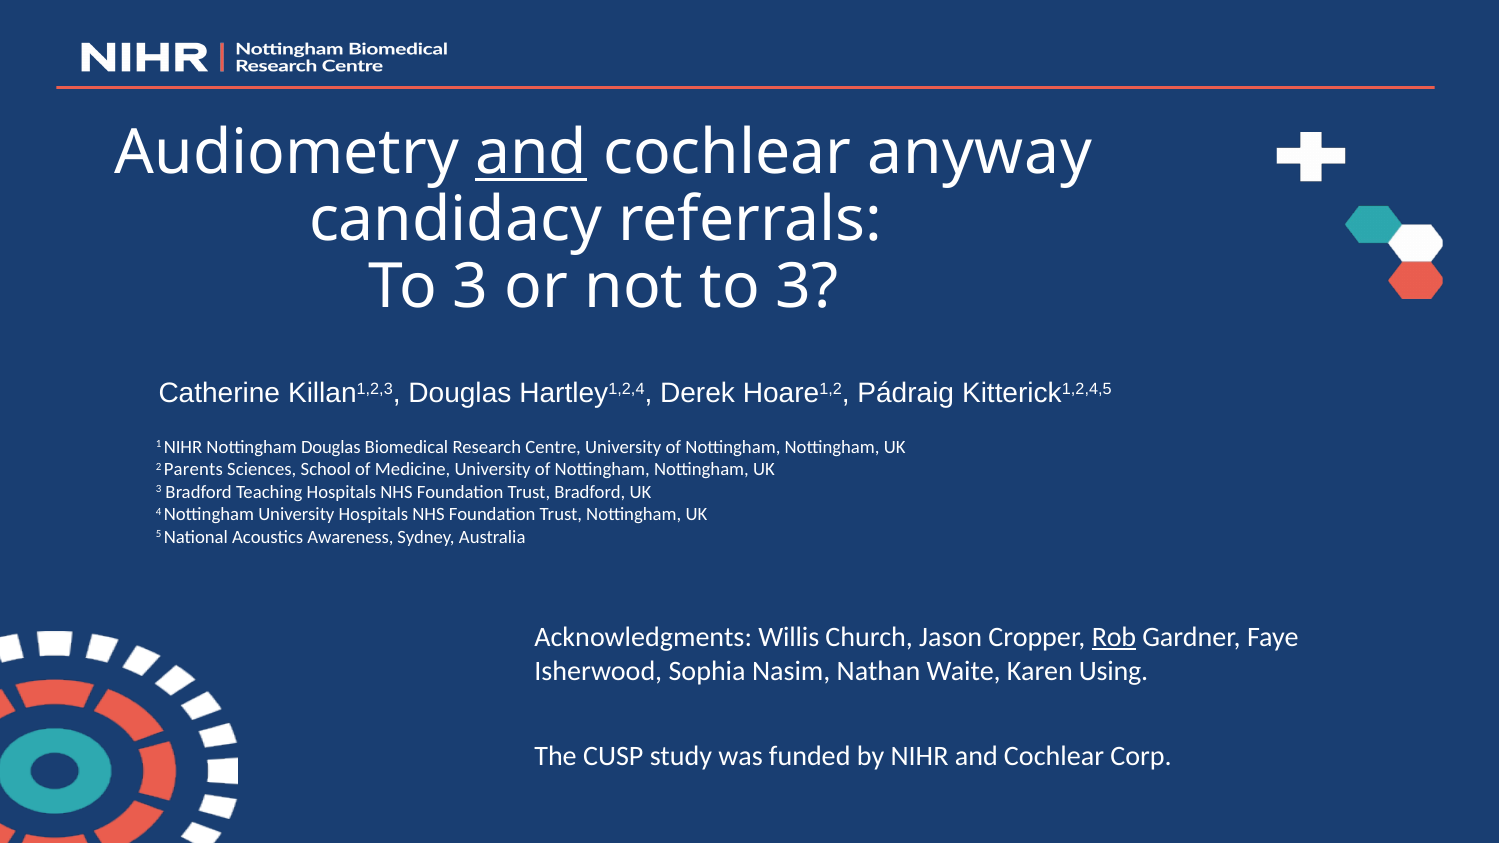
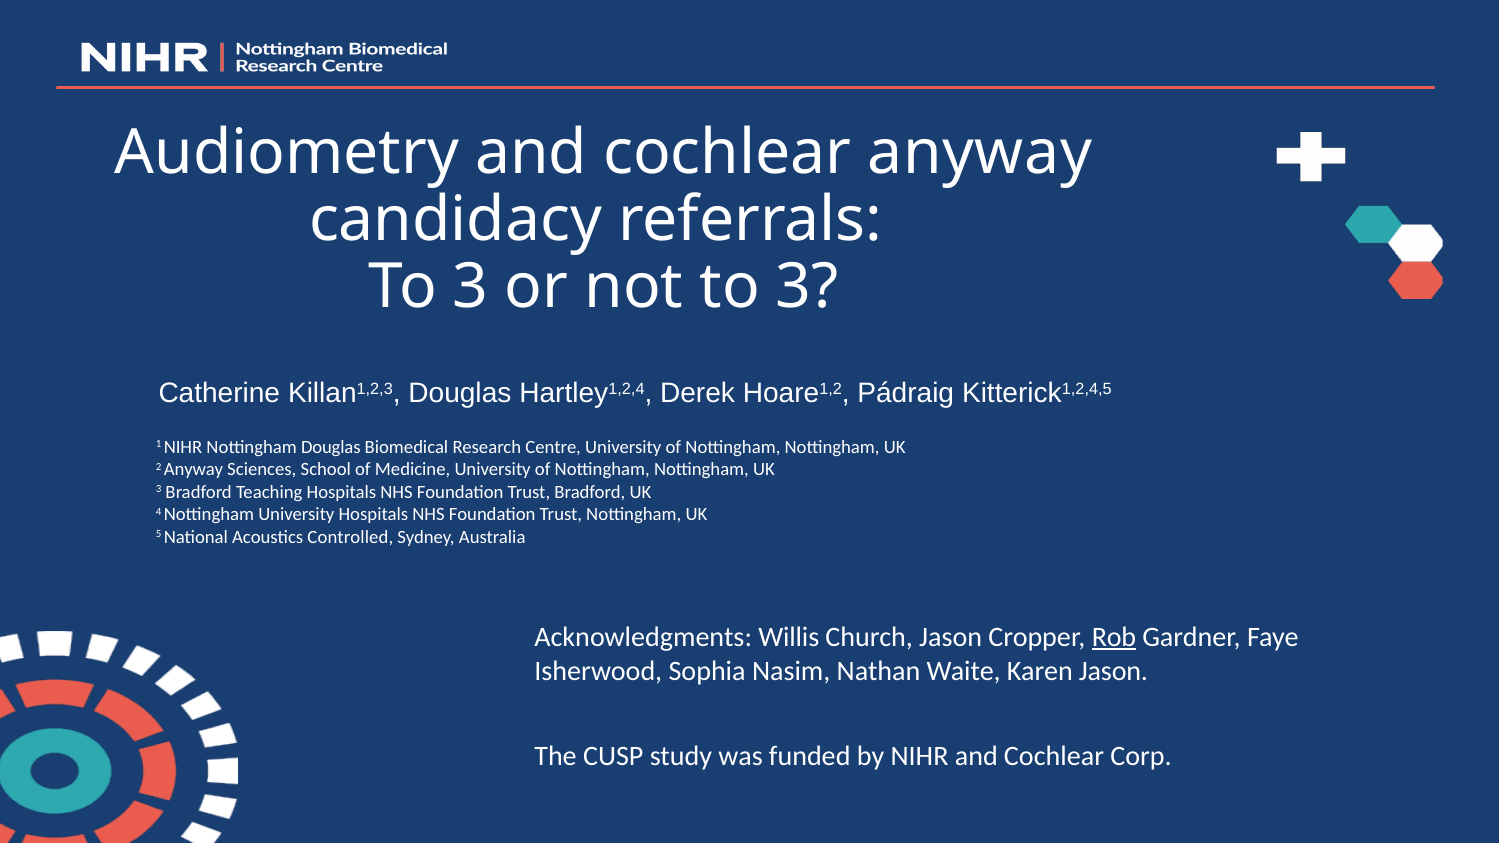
and underline: present -> none (531, 153)
2 Parents: Parents -> Anyway (194, 470)
Awareness: Awareness -> Controlled (350, 537)
Karen Using: Using -> Jason (1114, 671)
